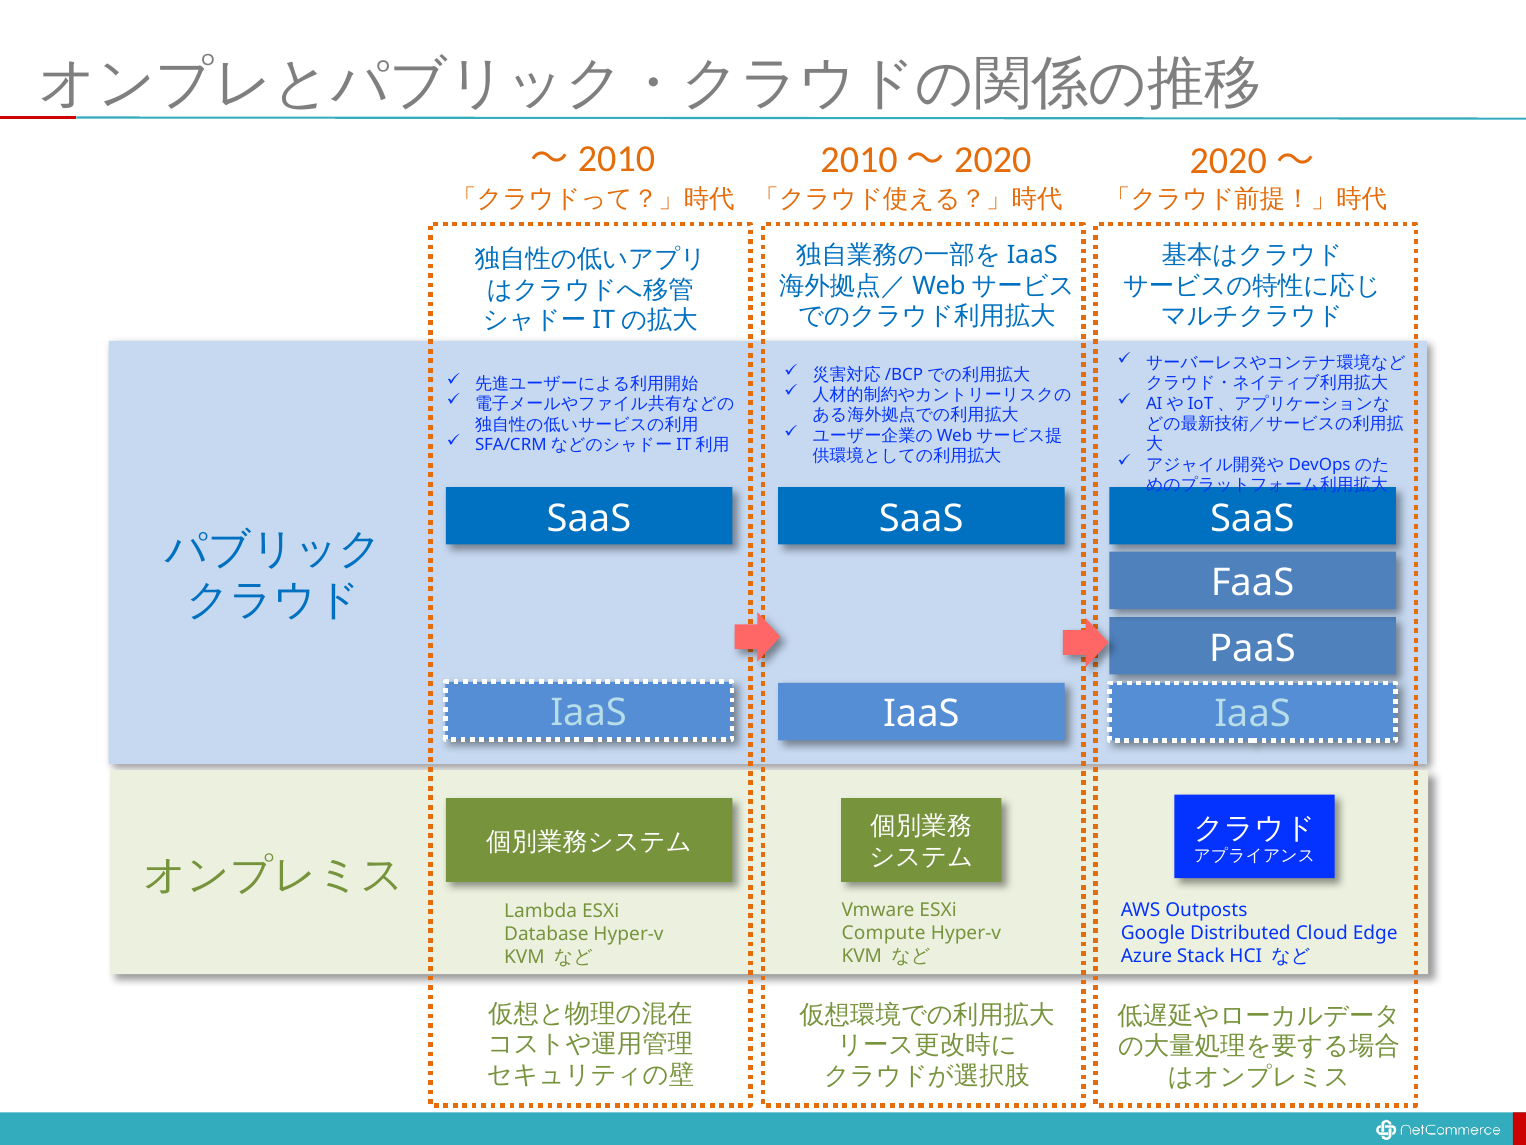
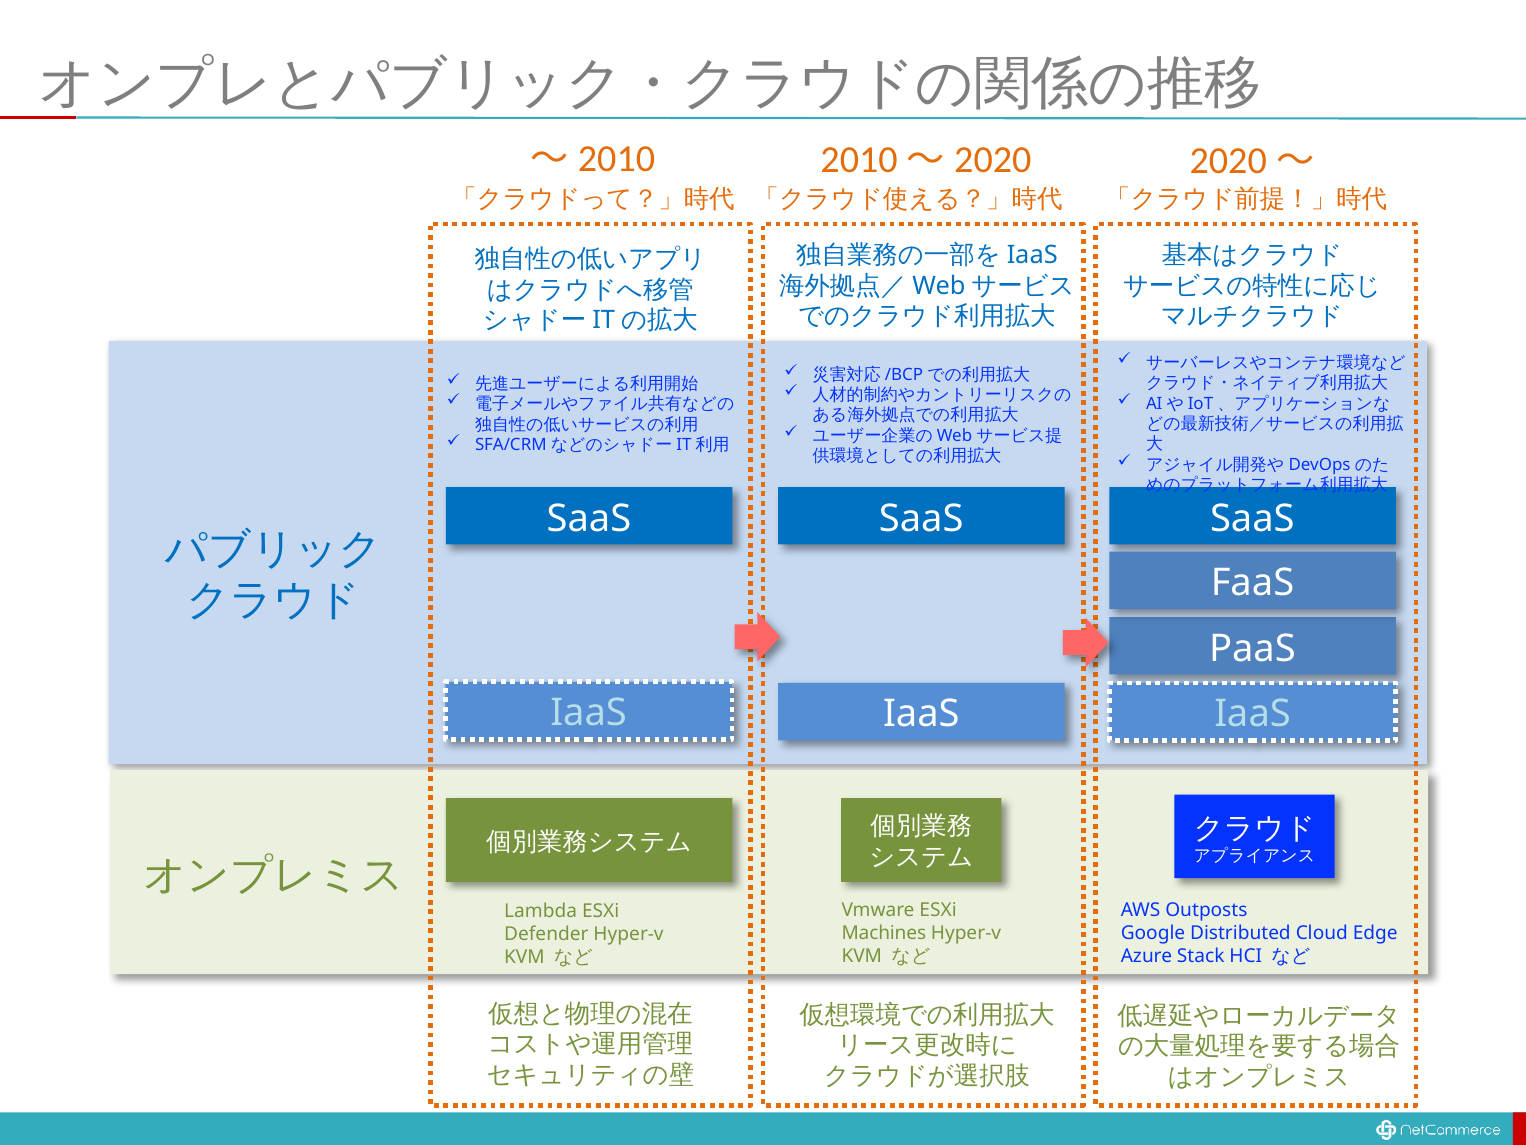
Compute: Compute -> Machines (884, 933)
Database: Database -> Defender (546, 934)
